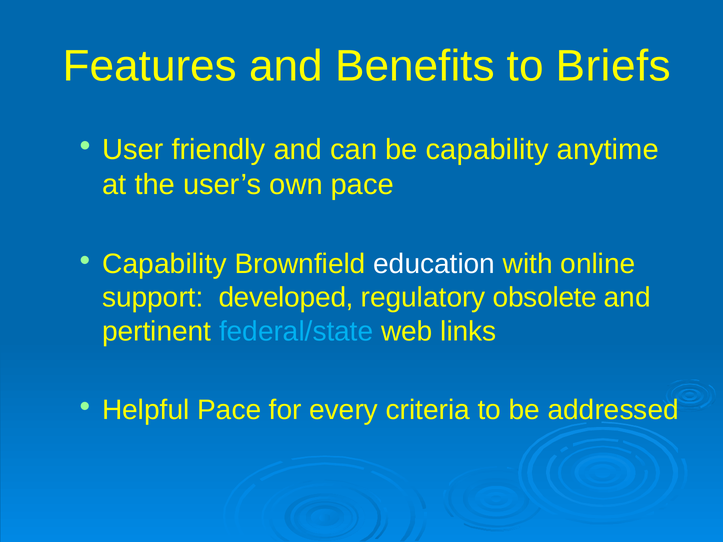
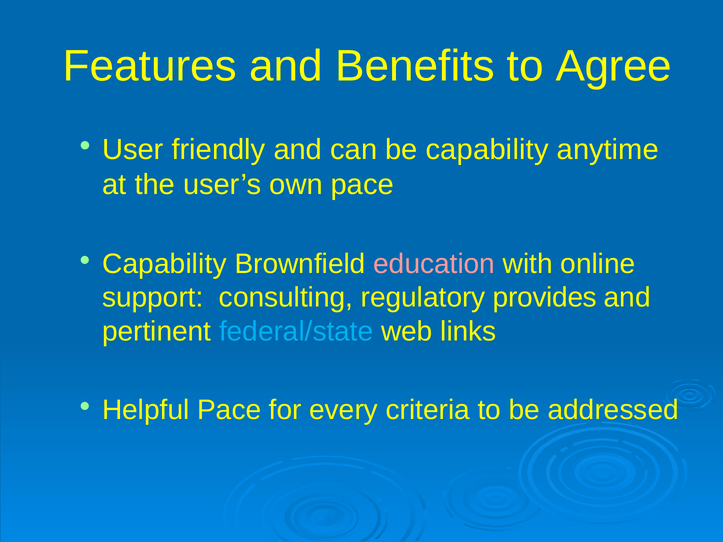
Briefs: Briefs -> Agree (614, 66)
education colour: white -> pink (434, 264)
developed: developed -> consulting (286, 298)
obsolete: obsolete -> provides (545, 298)
